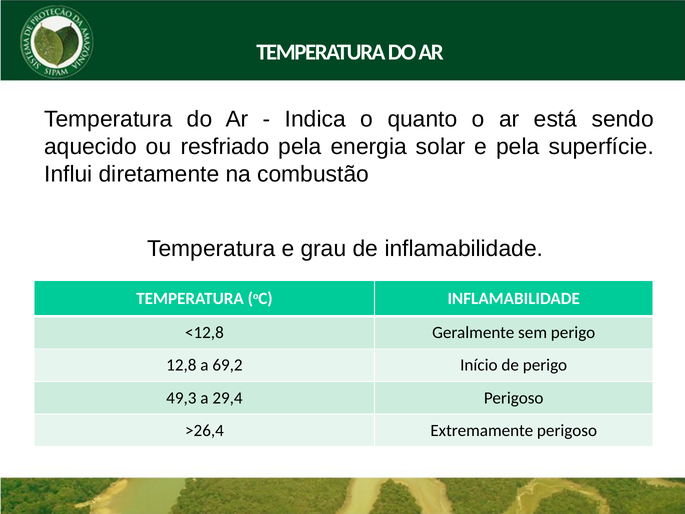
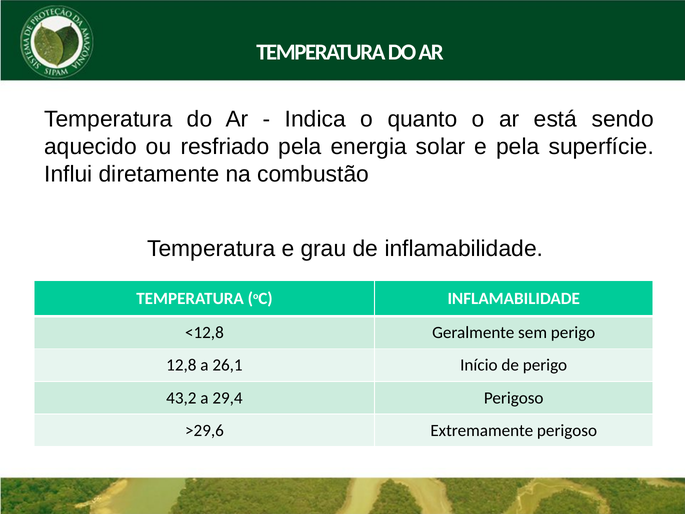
69,2: 69,2 -> 26,1 (228, 365)
49,3: 49,3 -> 43,2 (181, 398)
>26,4: >26,4 -> >29,6 (204, 430)
